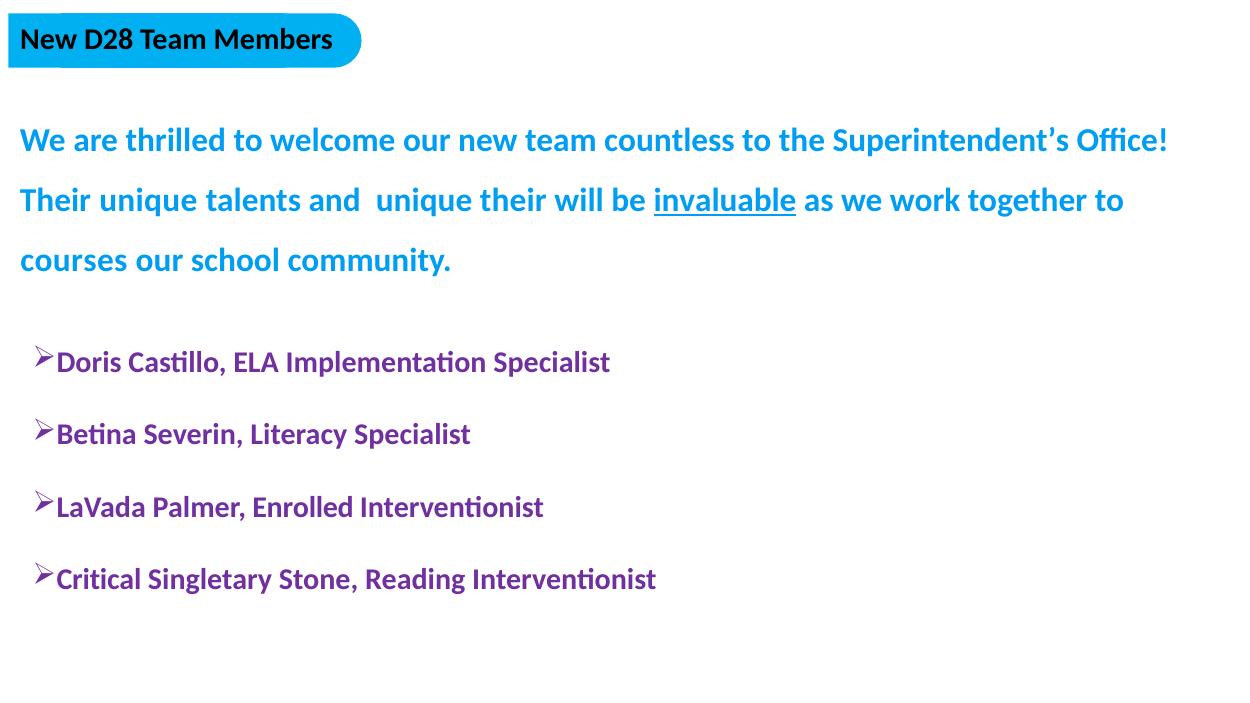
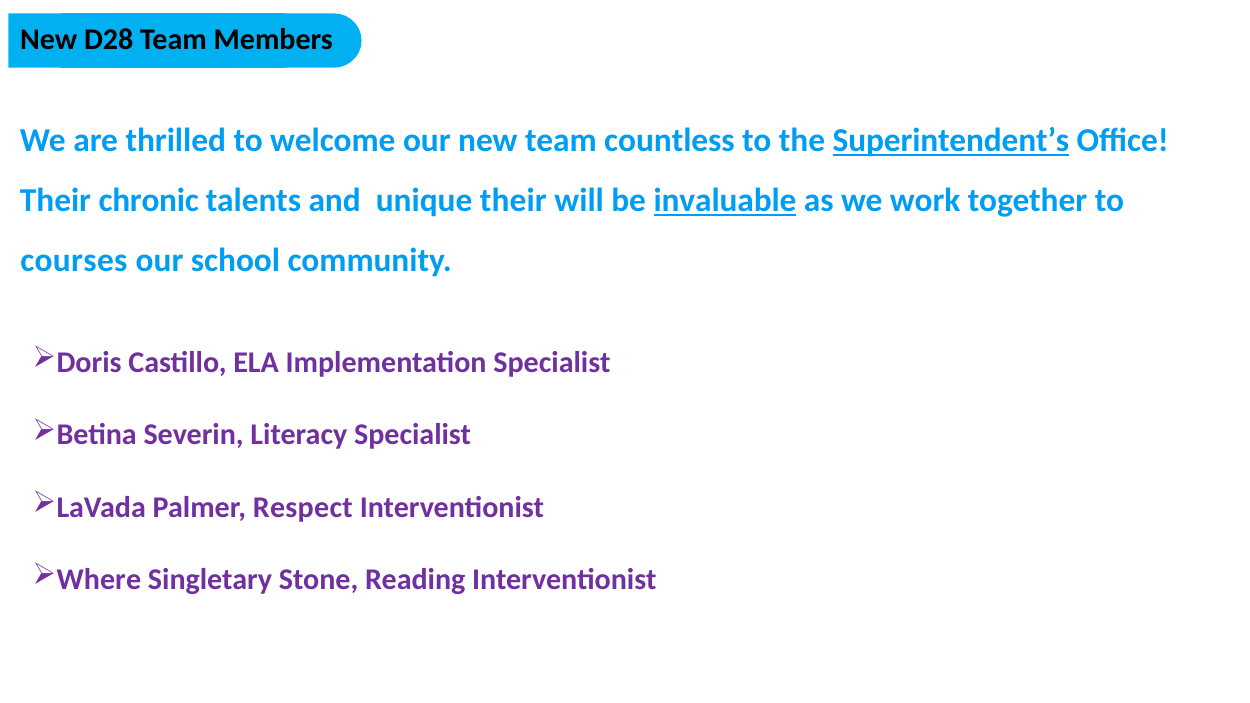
Superintendent’s underline: none -> present (951, 140)
Their unique: unique -> chronic (149, 200)
Enrolled: Enrolled -> Respect (303, 507)
Critical: Critical -> Where (99, 579)
